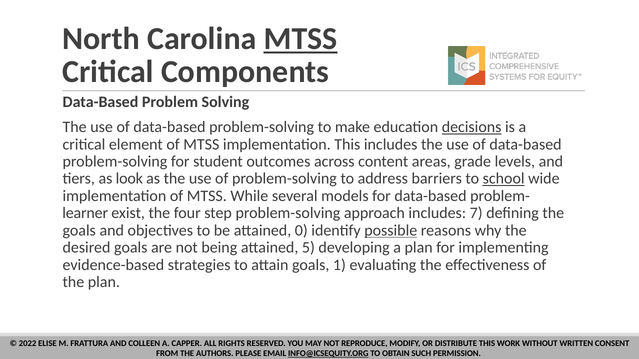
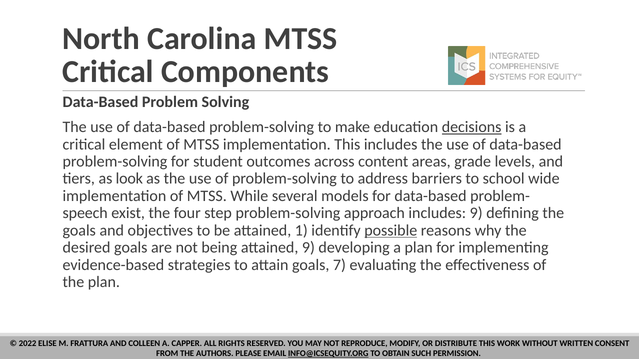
MTSS underline: present -> none (301, 39)
school underline: present -> none (504, 179)
learner: learner -> speech (85, 213)
includes 7: 7 -> 9 (476, 213)
0: 0 -> 1 (301, 231)
attained 5: 5 -> 9 (308, 248)
1: 1 -> 7 (339, 265)
